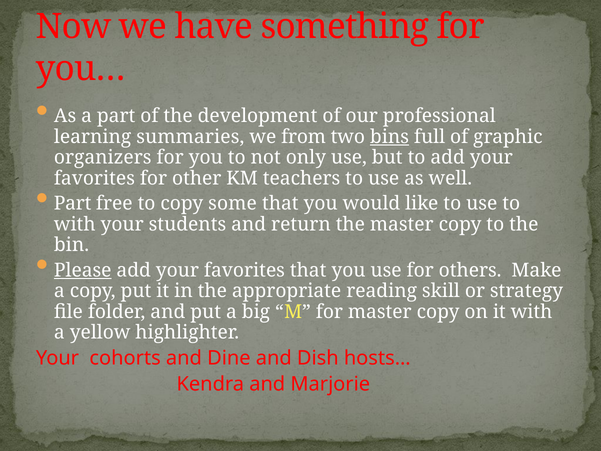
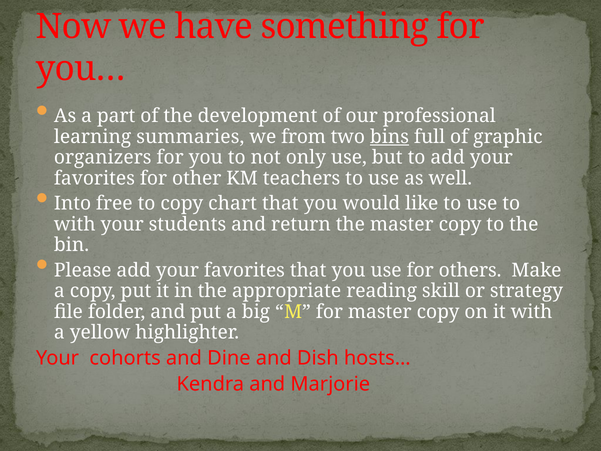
Part: Part -> Into (73, 203)
some: some -> chart (233, 203)
Please underline: present -> none (83, 270)
